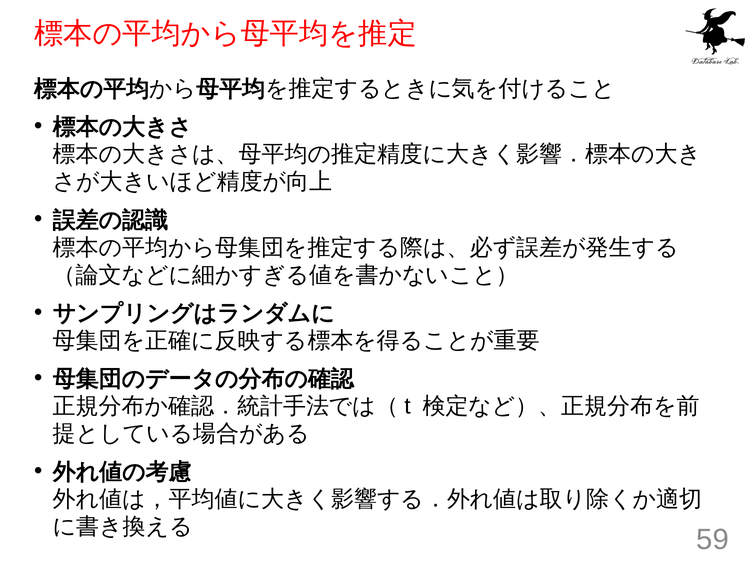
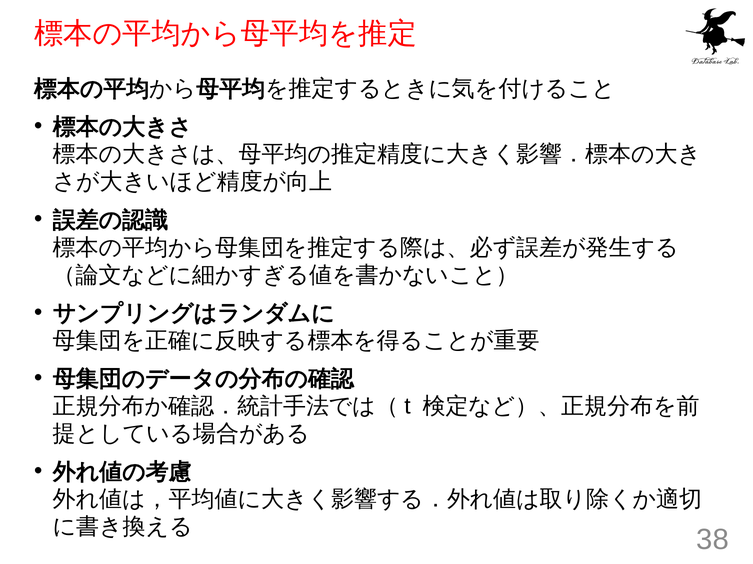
59: 59 -> 38 (713, 540)
